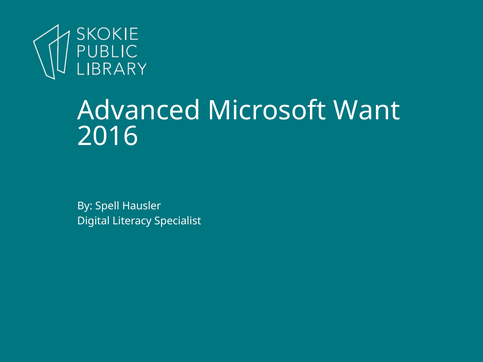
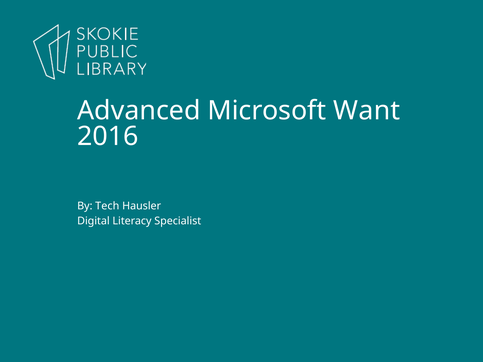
Spell: Spell -> Tech (107, 206)
